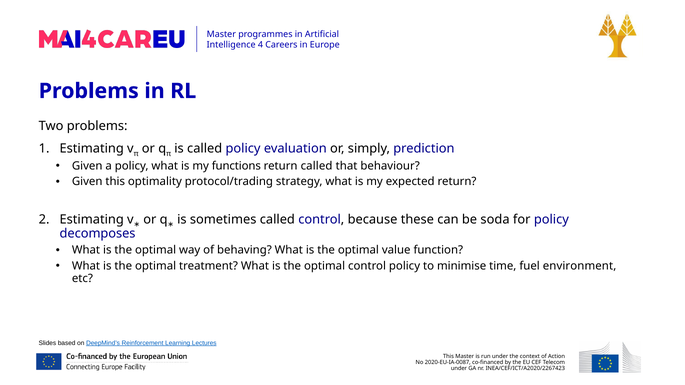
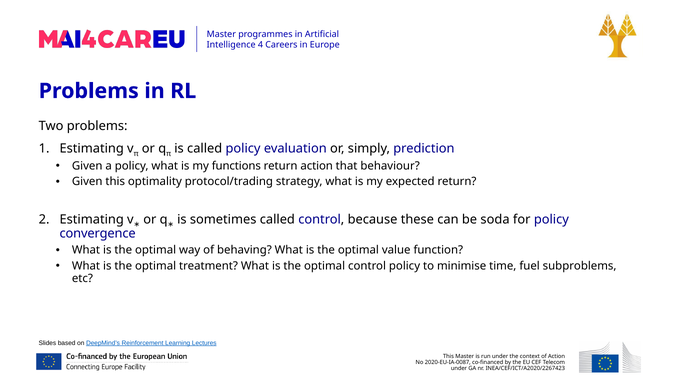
return called: called -> action (317, 166)
decomposes: decomposes -> convergence (98, 234)
environment: environment -> subproblems (580, 266)
